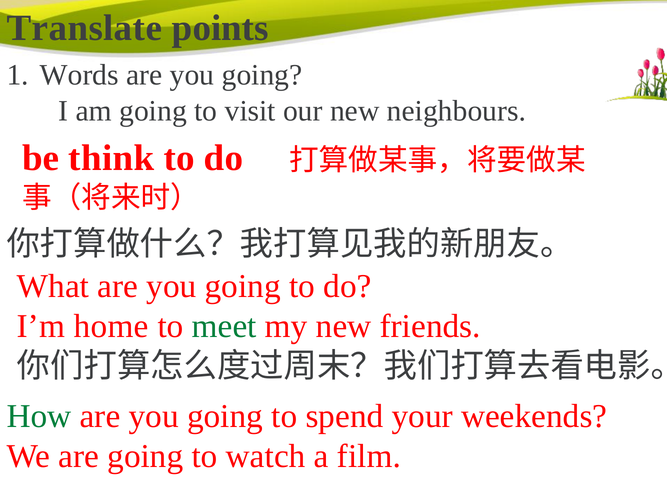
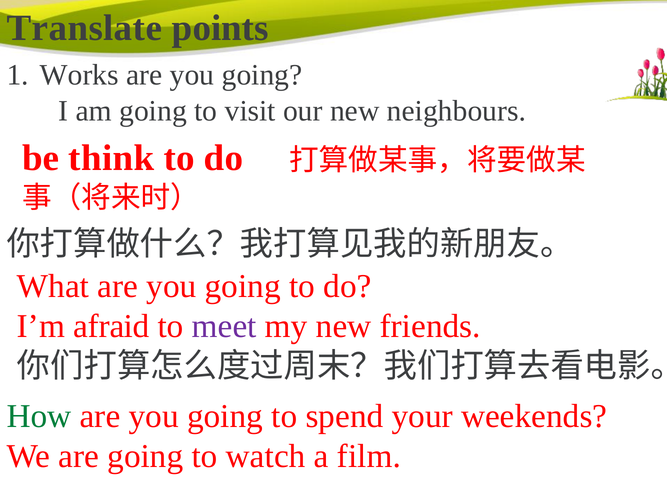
Words: Words -> Works (79, 75)
home: home -> afraid (112, 326)
meet colour: green -> purple (224, 326)
